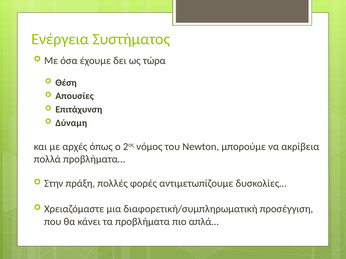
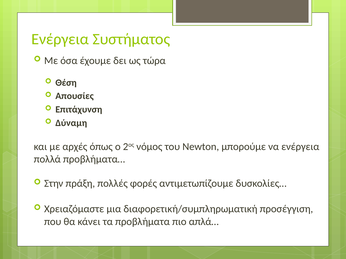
να ακρίβεια: ακρίβεια -> ενέργεια (300, 147)
